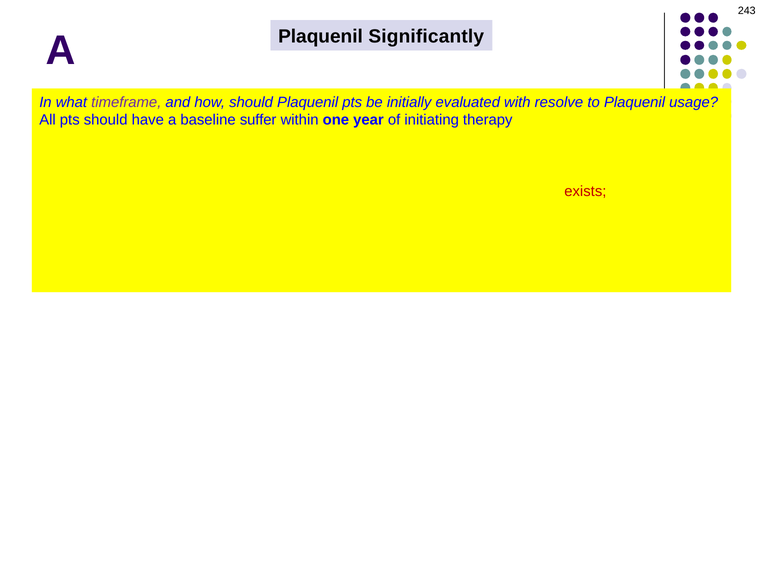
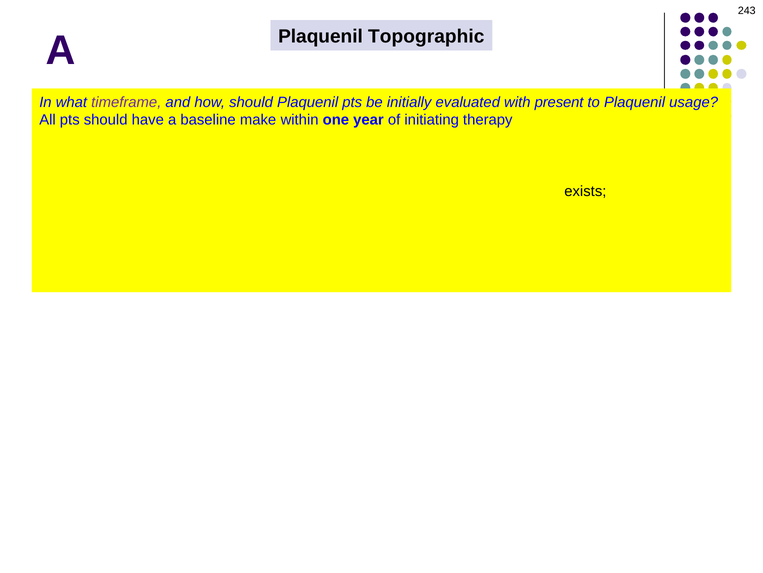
Significantly: Significantly -> Topographic (426, 37)
with resolve: resolve -> present (559, 102)
suffer: suffer -> make (258, 120)
exists colour: red -> black (585, 191)
